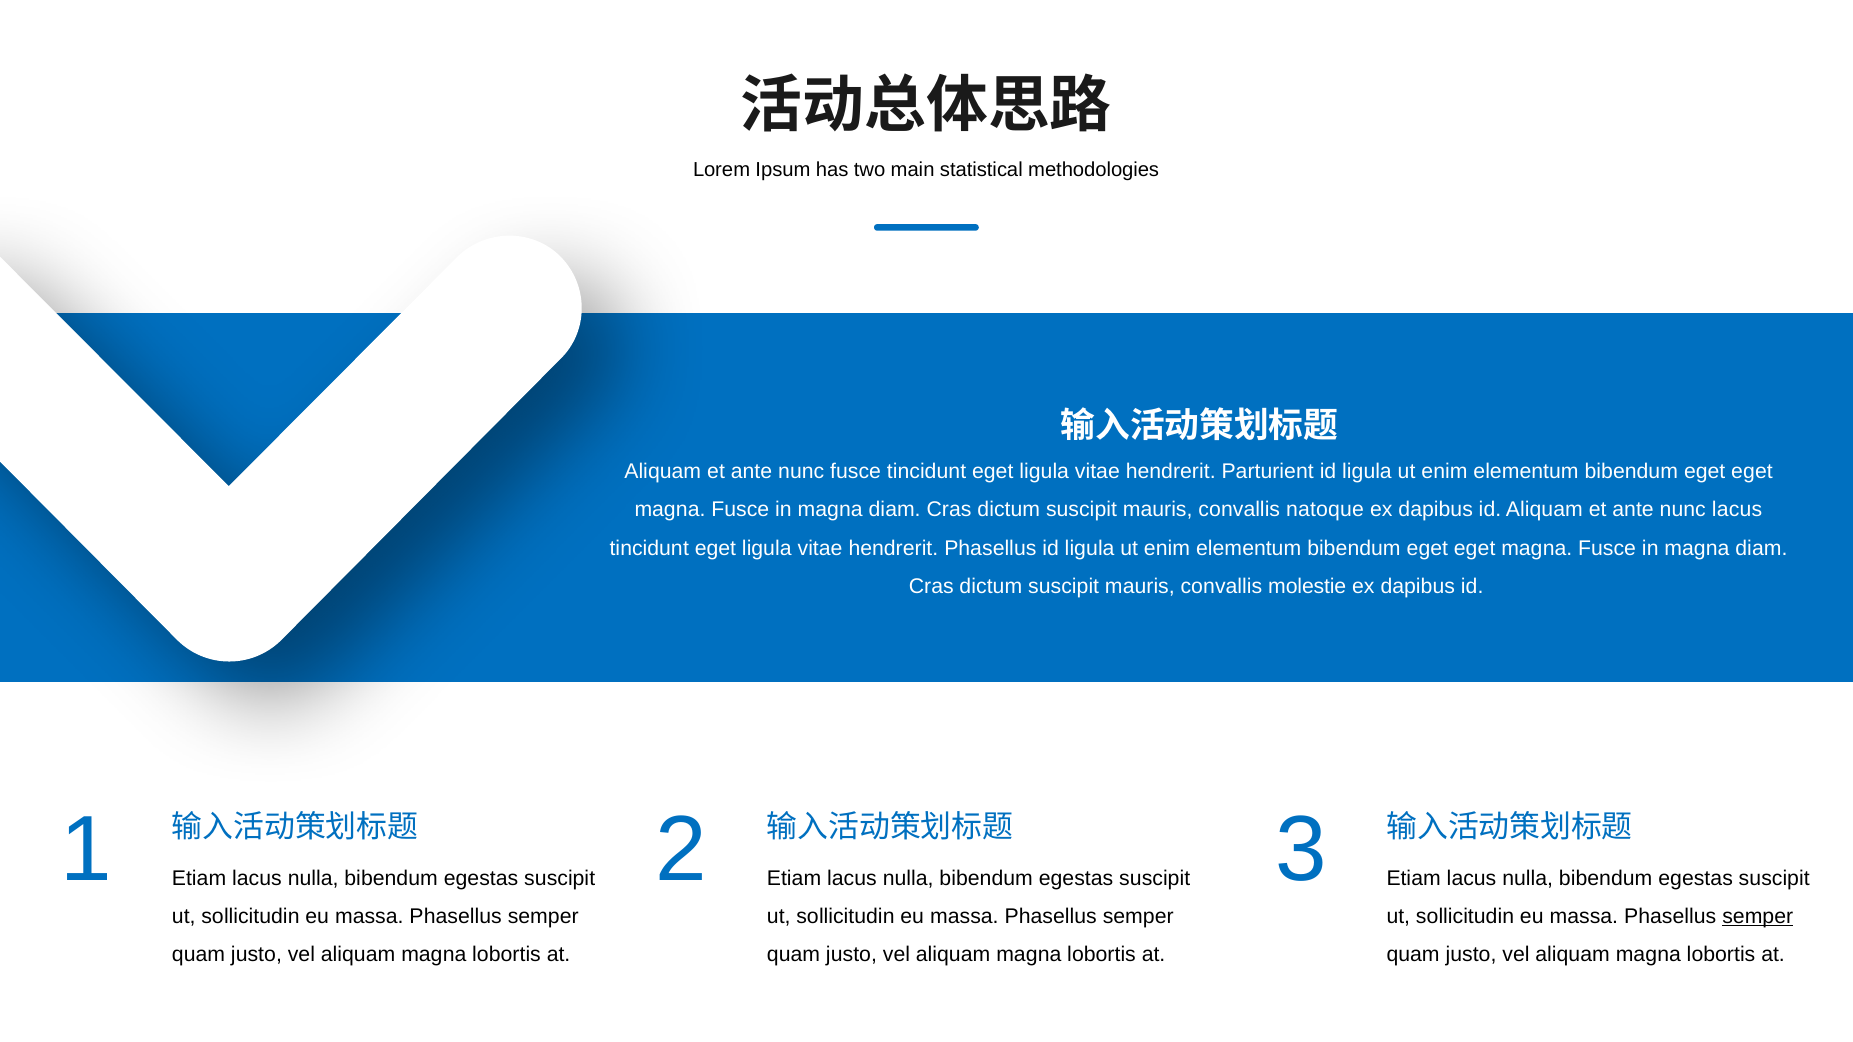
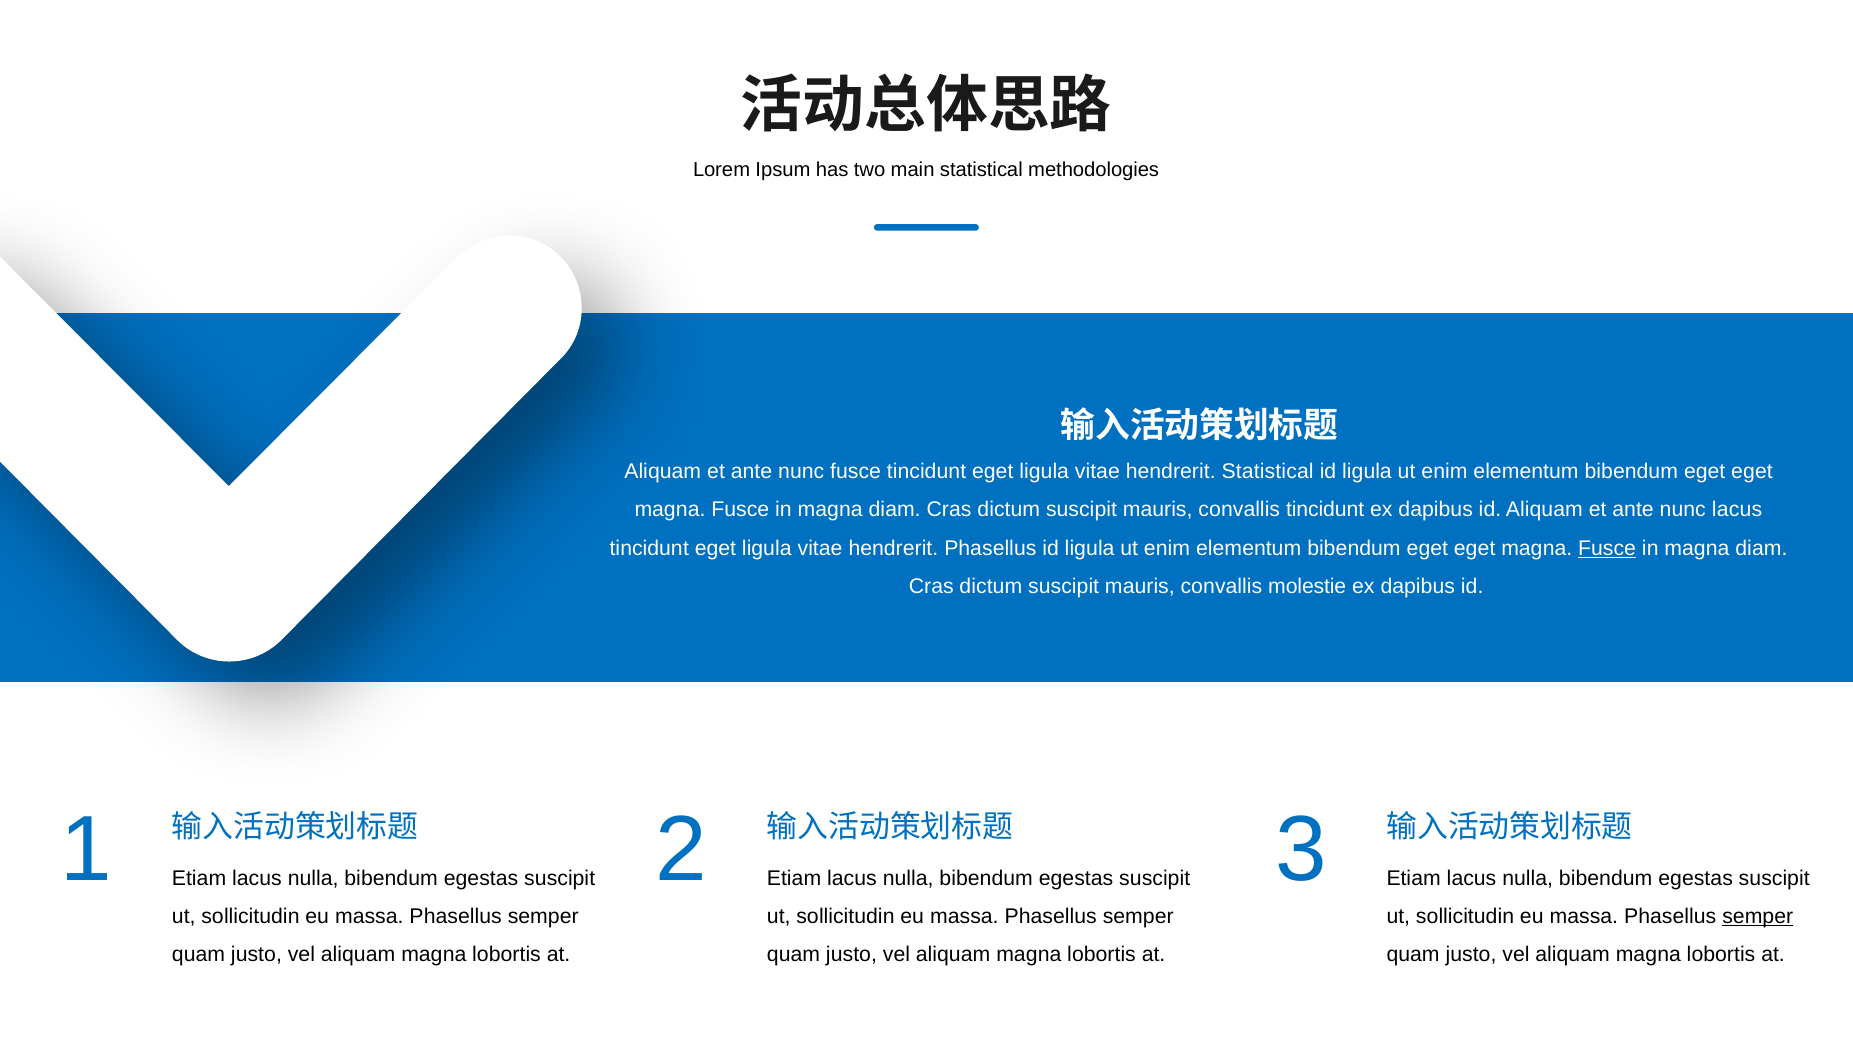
hendrerit Parturient: Parturient -> Statistical (1268, 472)
convallis natoque: natoque -> tincidunt (1325, 510)
Fusce underline: none -> present (1607, 548)
